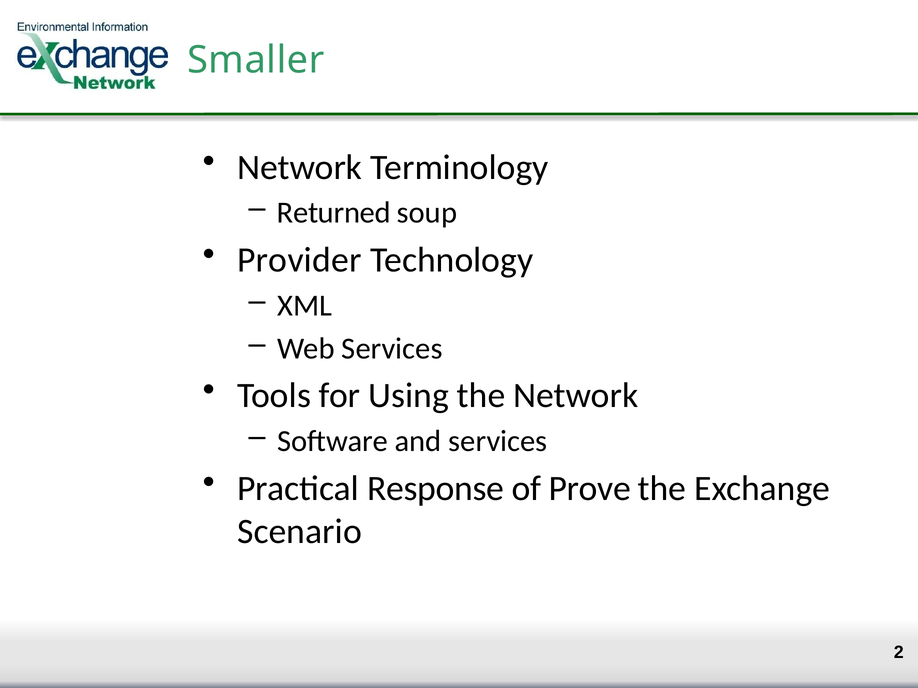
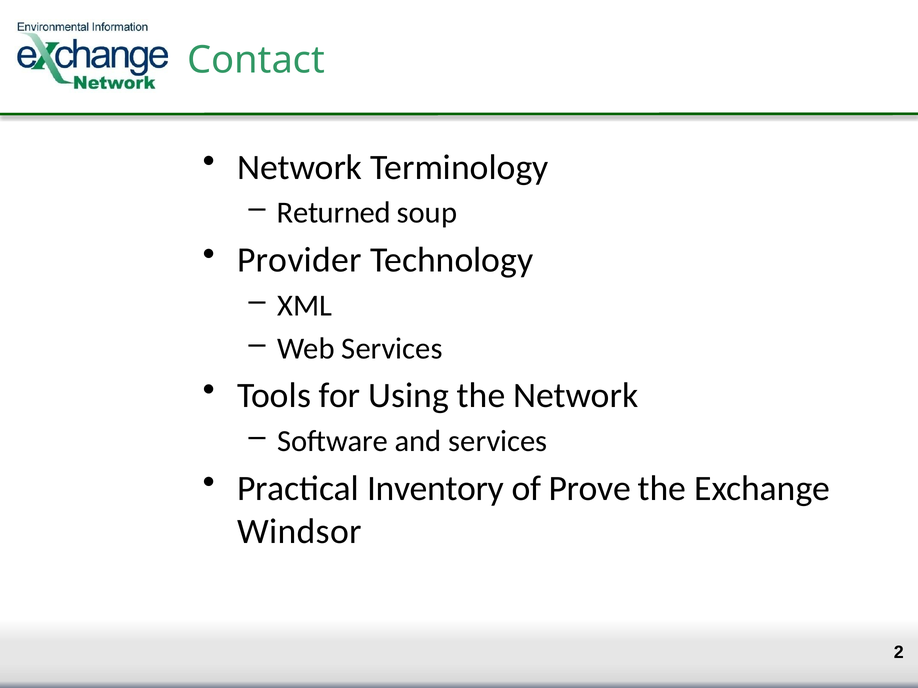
Smaller: Smaller -> Contact (256, 60)
Response: Response -> Inventory (436, 489)
Scenario: Scenario -> Windsor (299, 532)
